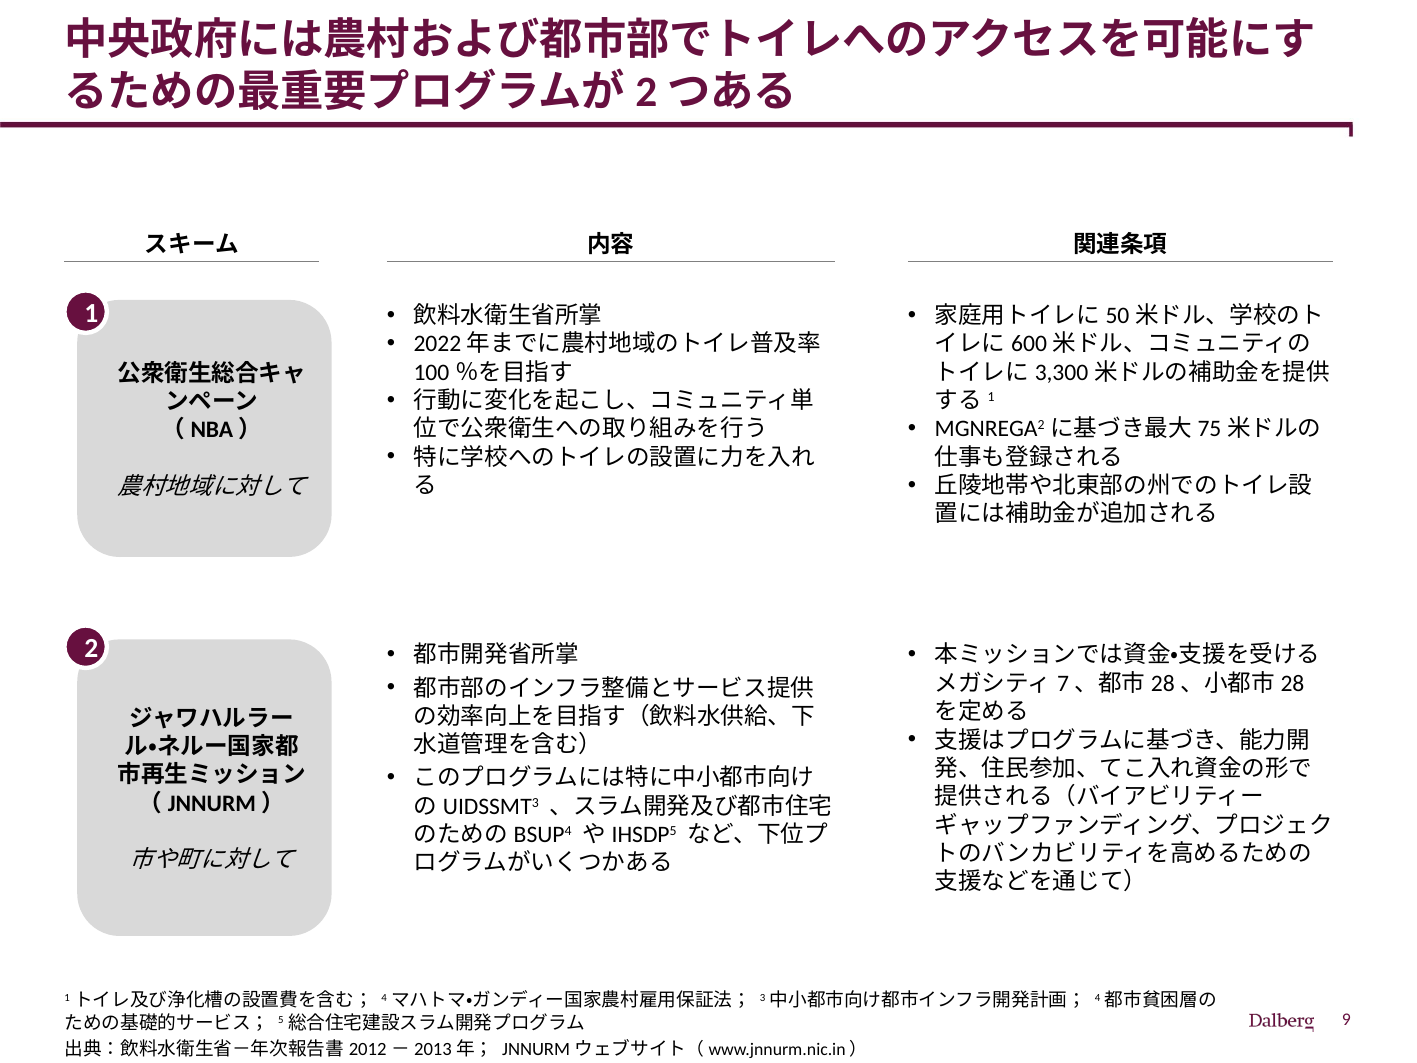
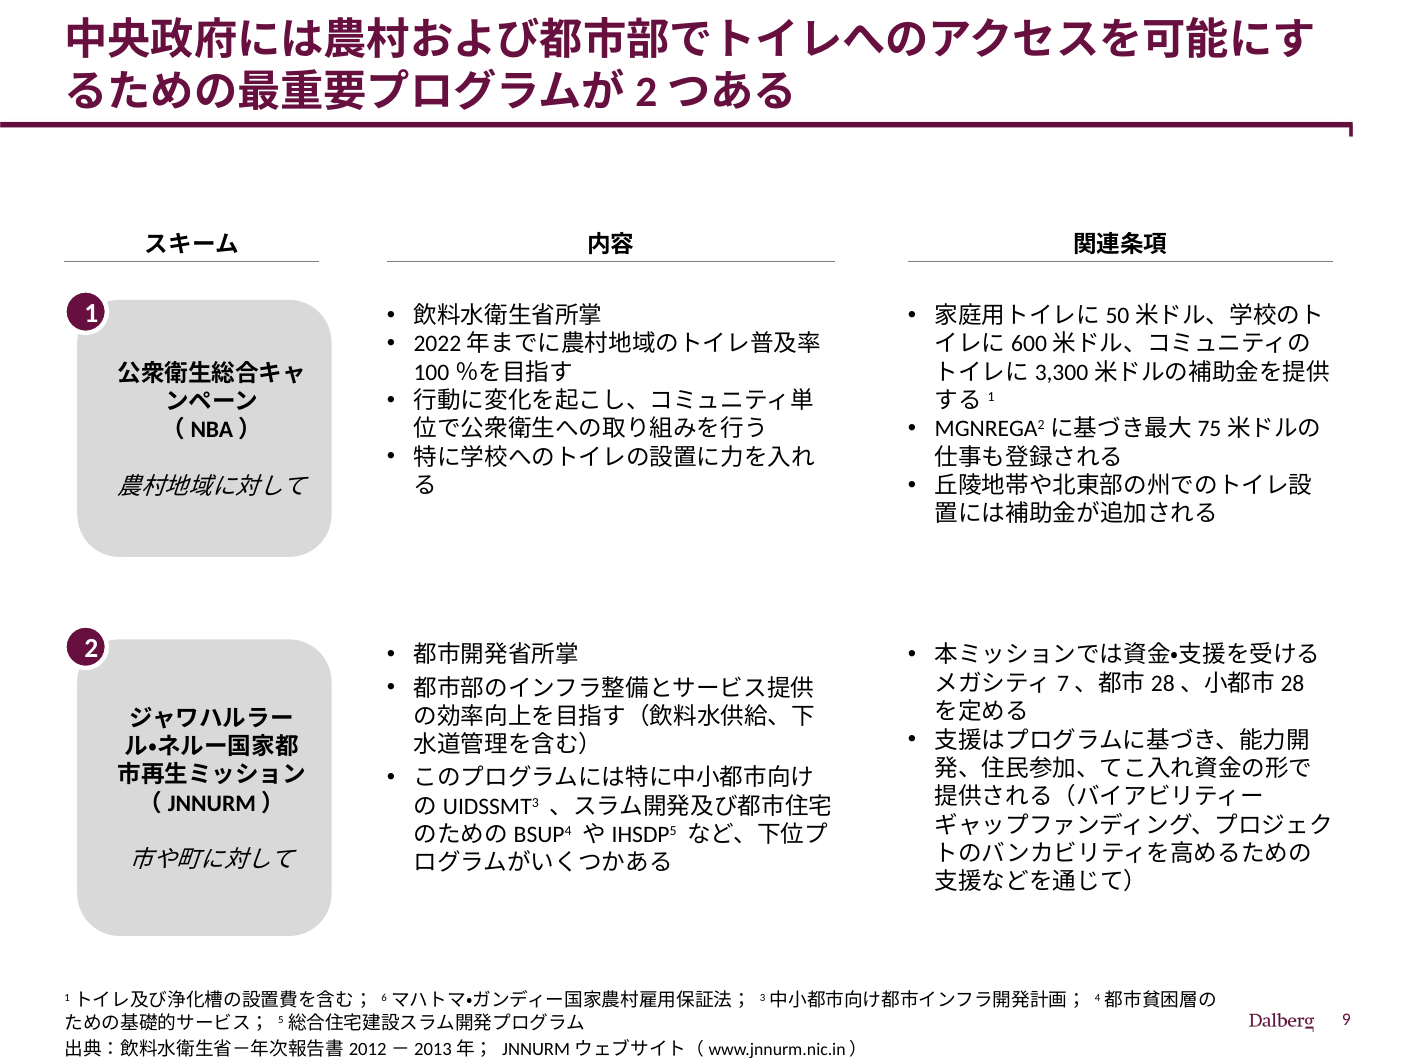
4: 4 -> 6 (384, 997)
